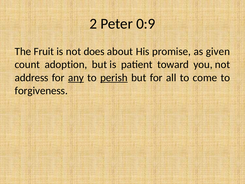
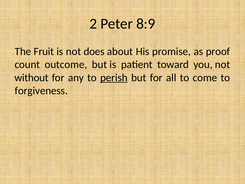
0:9: 0:9 -> 8:9 (146, 24)
given: given -> proof (218, 51)
adoption: adoption -> outcome (66, 64)
address: address -> without (32, 78)
any underline: present -> none (76, 78)
